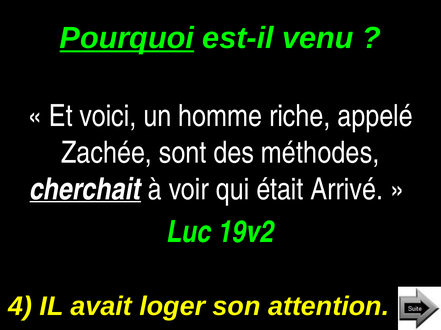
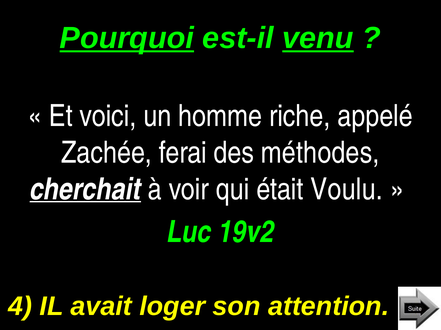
venu underline: none -> present (318, 38)
sont: sont -> ferai (183, 153)
Arrivé: Arrivé -> Voulu (347, 190)
